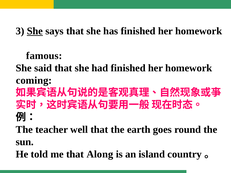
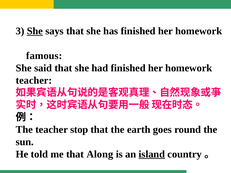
coming: coming -> teacher (34, 80)
well: well -> stop (79, 130)
island underline: none -> present (152, 154)
